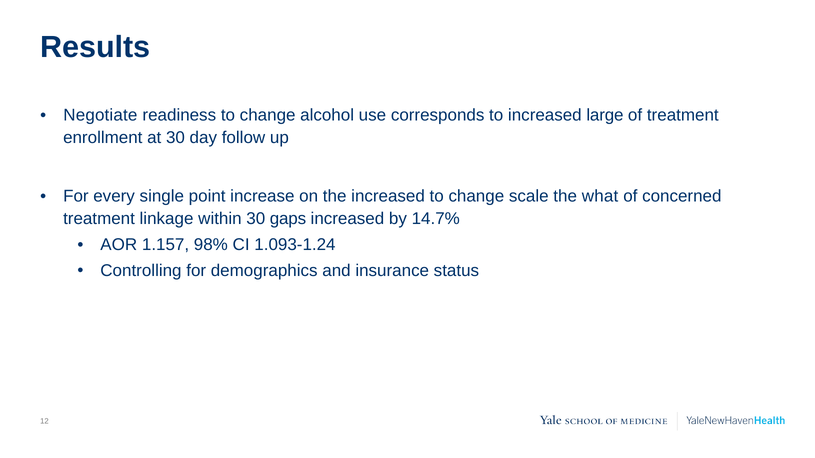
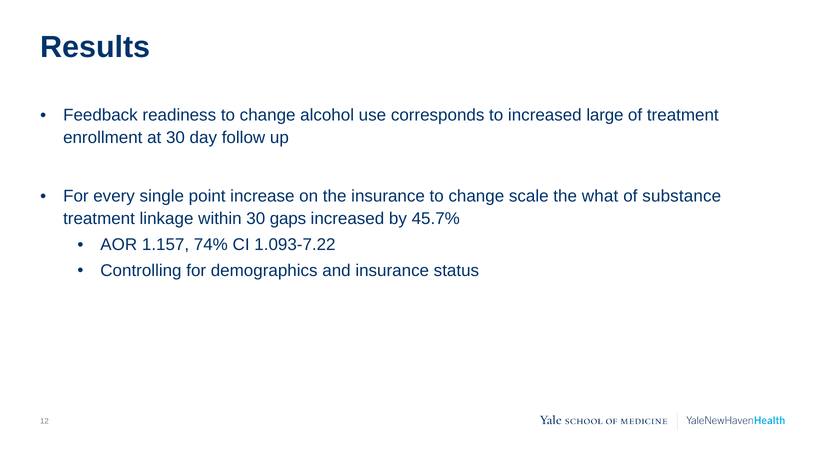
Negotiate: Negotiate -> Feedback (100, 115)
the increased: increased -> insurance (388, 196)
concerned: concerned -> substance (682, 196)
14.7%: 14.7% -> 45.7% (436, 219)
98%: 98% -> 74% (211, 245)
1.093-1.24: 1.093-1.24 -> 1.093-7.22 (295, 245)
